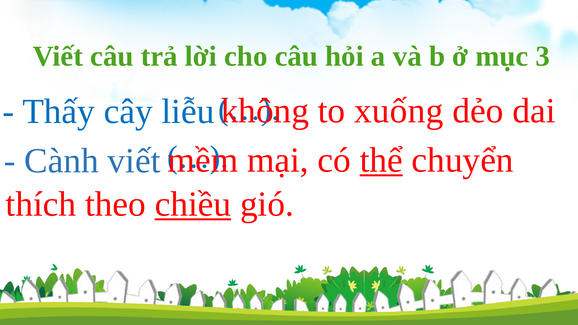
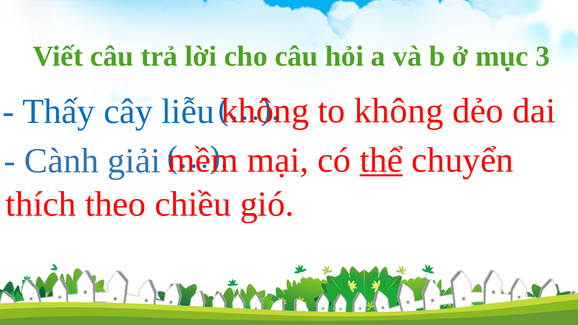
to xuống: xuống -> không (399, 111)
Cành viết: viết -> giải (134, 161)
chiều underline: present -> none (193, 204)
